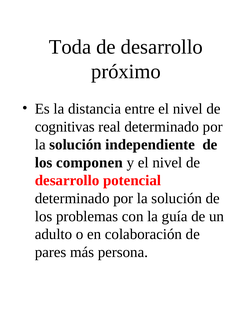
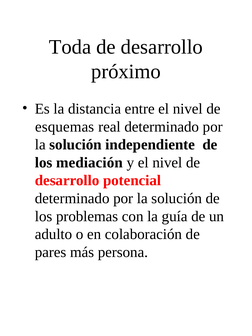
cognitivas: cognitivas -> esquemas (65, 127)
componen: componen -> mediación (89, 163)
